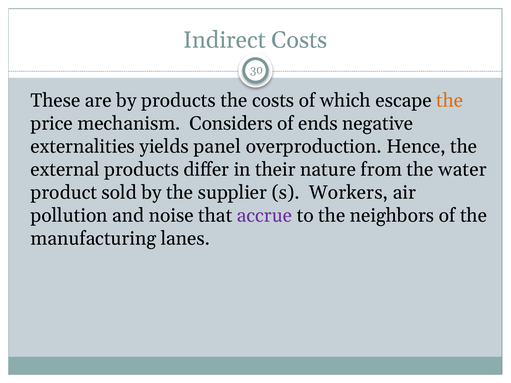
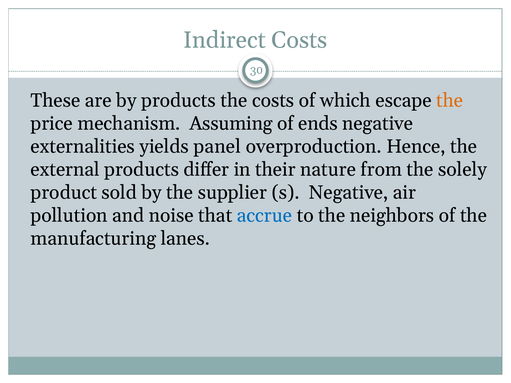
Considers: Considers -> Assuming (231, 124)
water: water -> solely (463, 170)
s Workers: Workers -> Negative (349, 193)
accrue colour: purple -> blue (265, 216)
